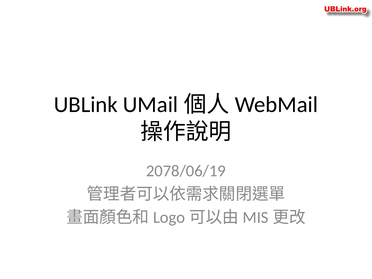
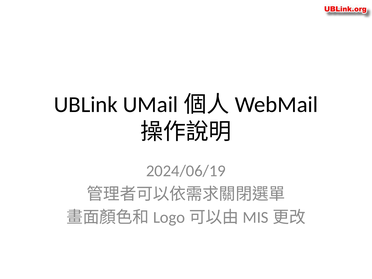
2078/06/19: 2078/06/19 -> 2024/06/19 (186, 171)
